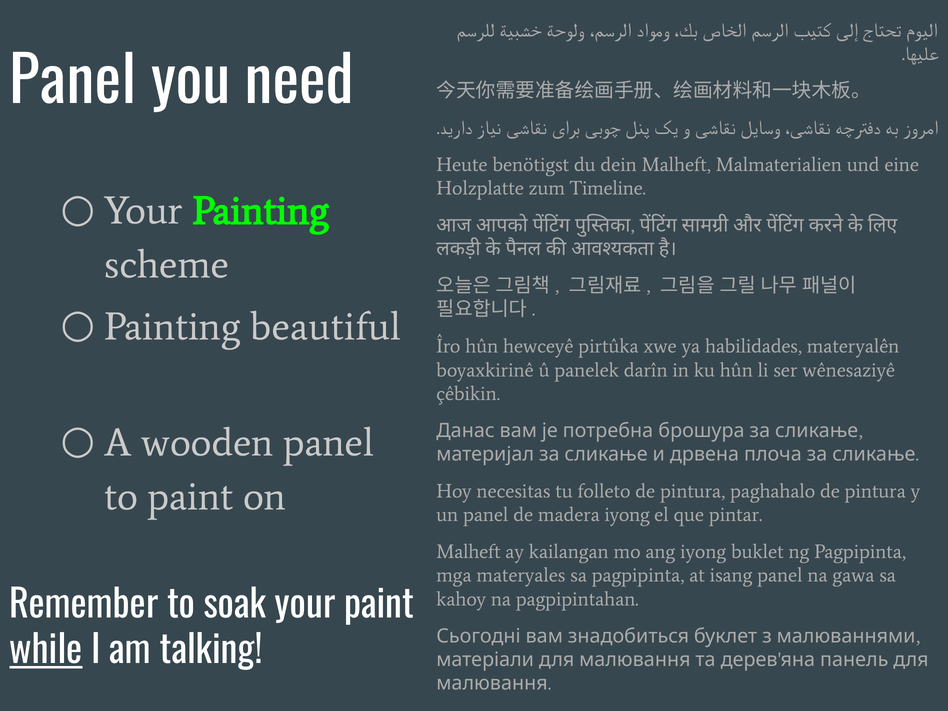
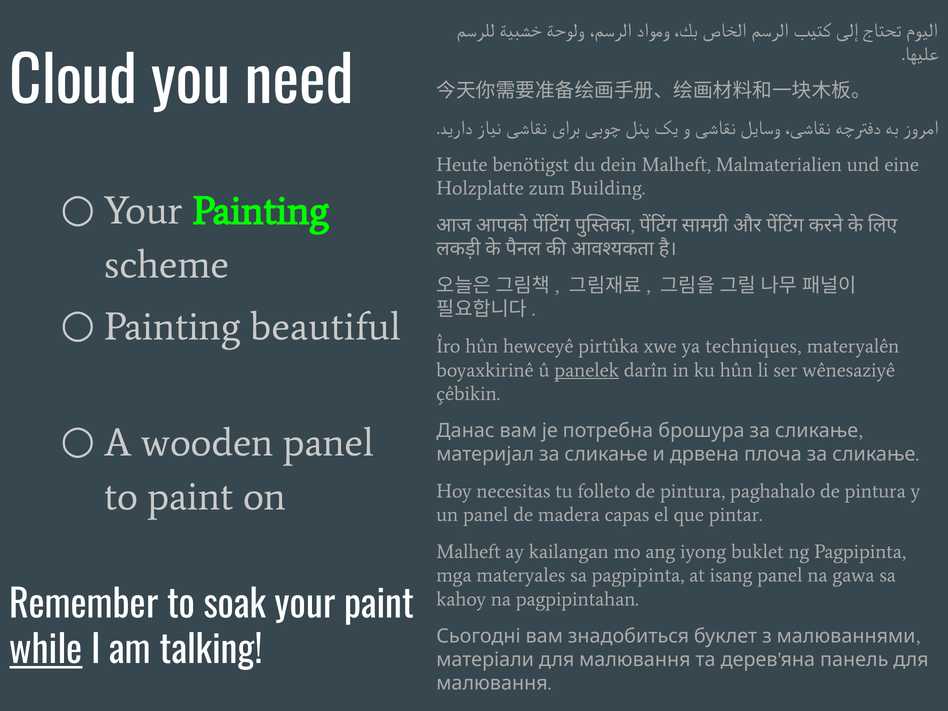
Panel: Panel -> Cloud (73, 82)
Timeline: Timeline -> Building (608, 188)
habilidades: habilidades -> techniques (753, 346)
panelek underline: none -> present (587, 370)
madera iyong: iyong -> capas (627, 515)
